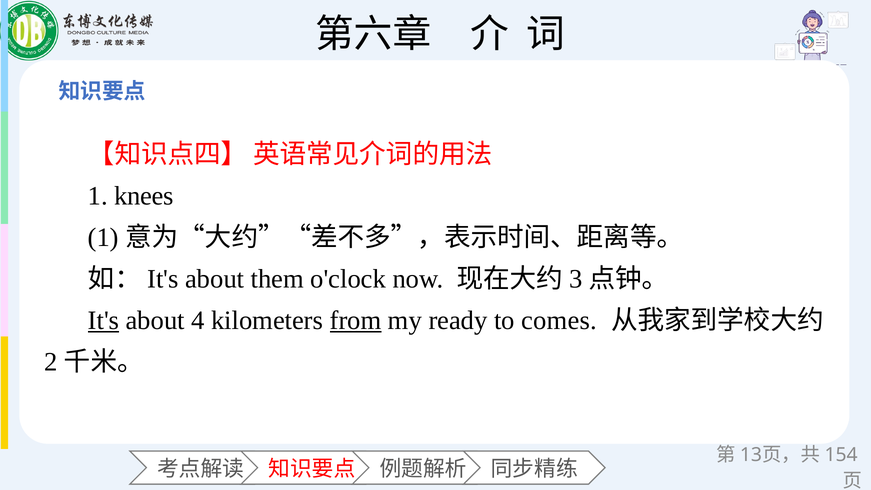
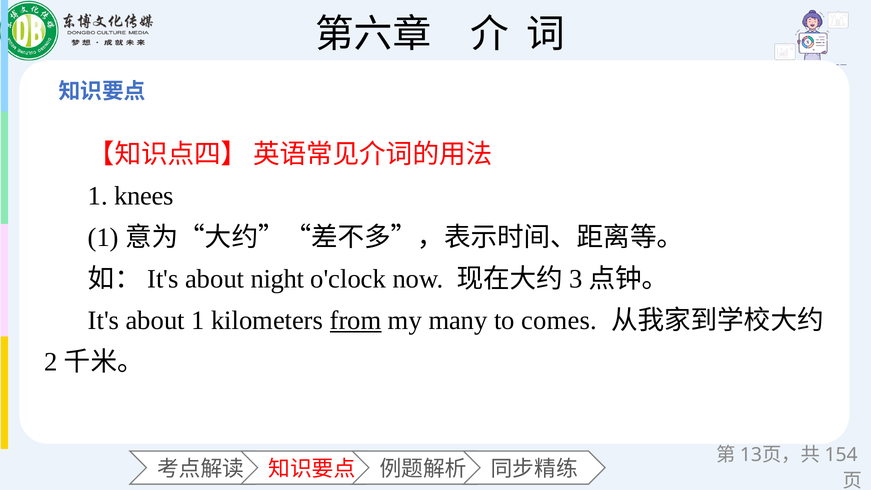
them: them -> night (277, 279)
It's underline: present -> none (104, 320)
about 4: 4 -> 1 (198, 320)
ready: ready -> many (458, 320)
